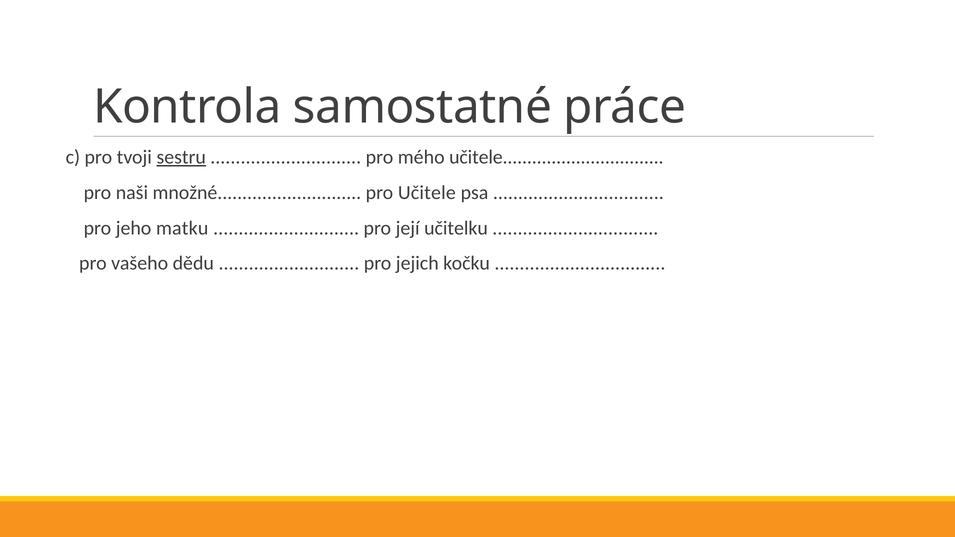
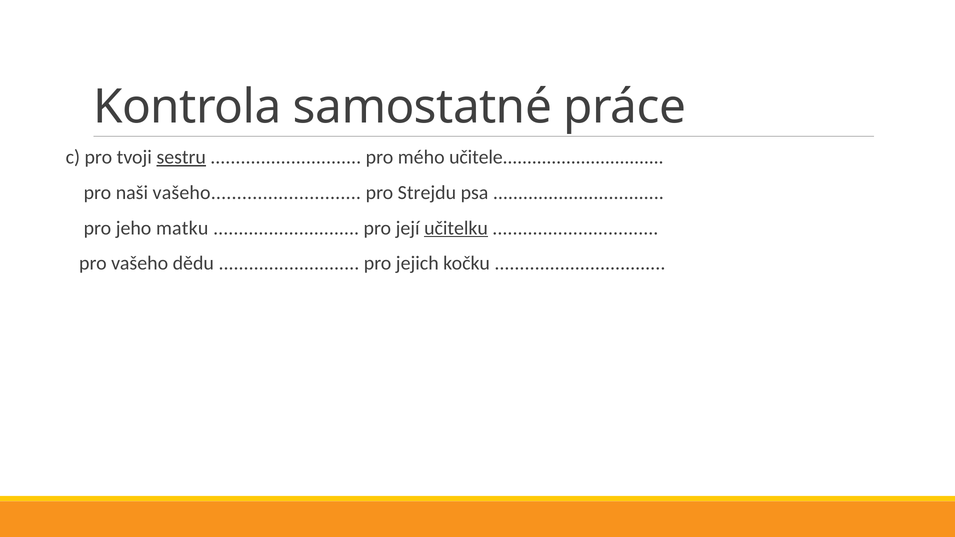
naši množné: množné -> vašeho (257, 193)
pro Učitele: Učitele -> Strejdu (427, 193)
učitelku underline: none -> present (456, 228)
